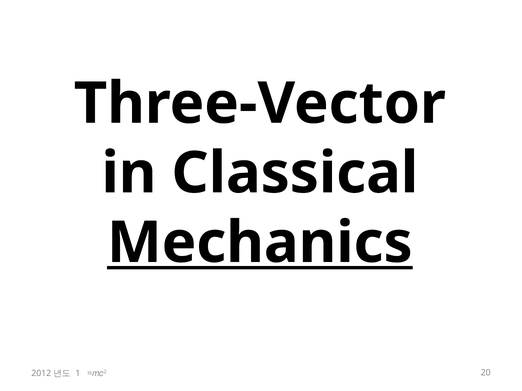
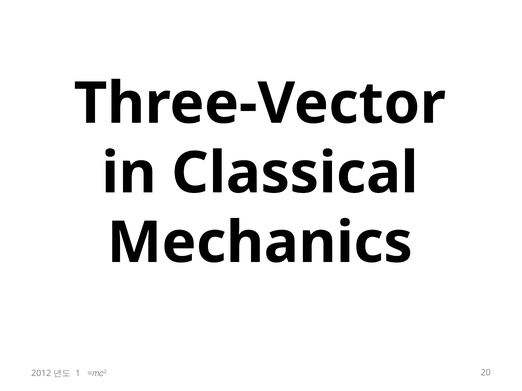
Mechanics underline: present -> none (260, 243)
